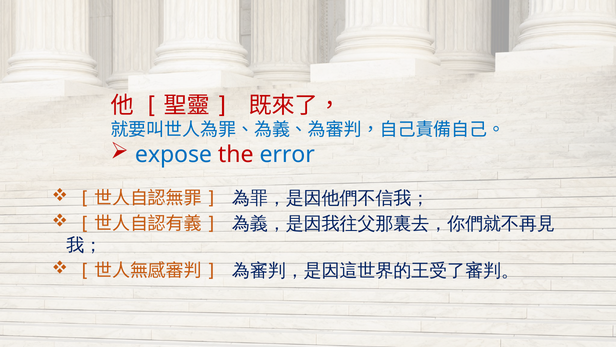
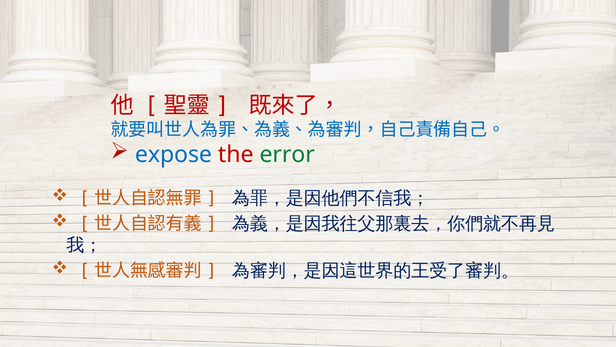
error colour: blue -> green (287, 155)
